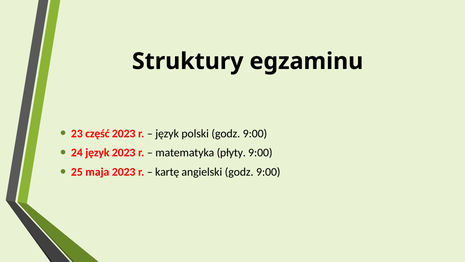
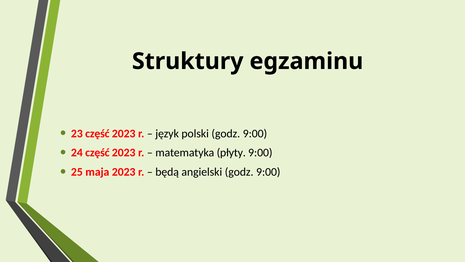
24 język: język -> część (97, 153)
kartę: kartę -> będą (167, 172)
